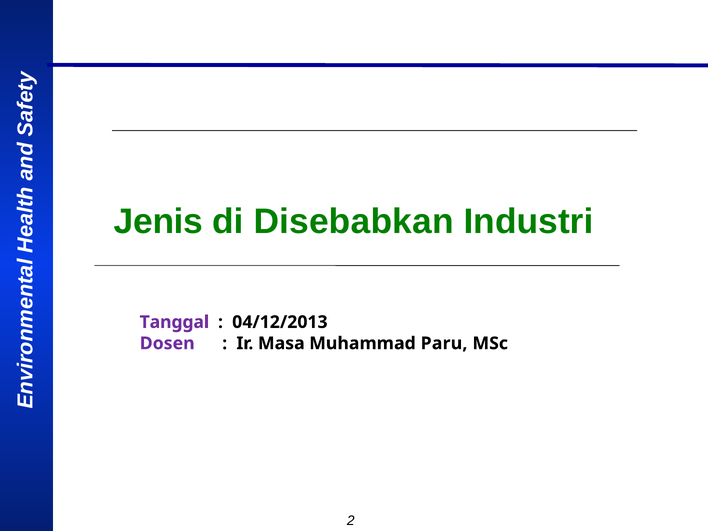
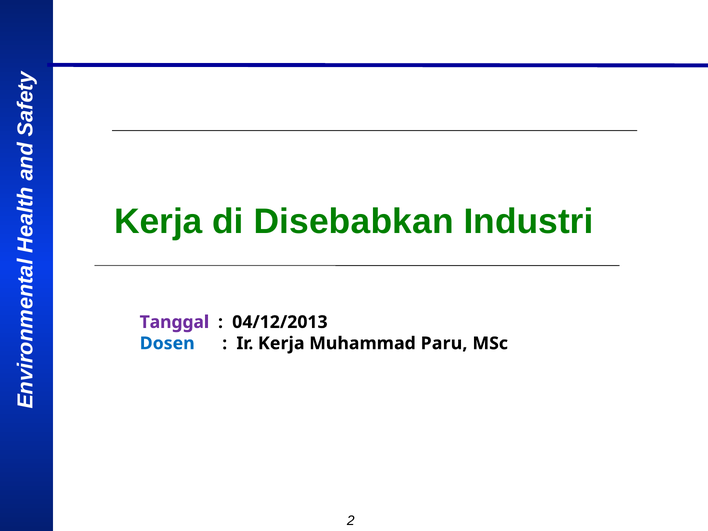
Jenis: Jenis -> Kerja (158, 221)
Dosen colour: purple -> blue (167, 343)
Ir Masa: Masa -> Kerja (281, 343)
